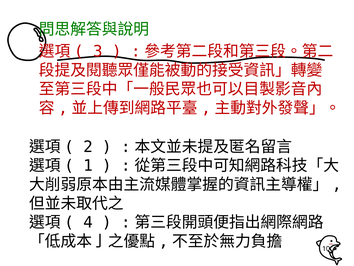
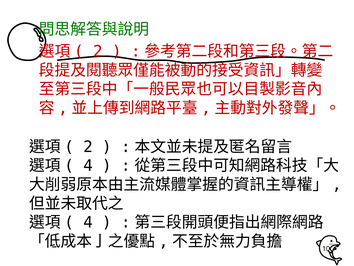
3: 3 -> 2 (98, 51)
1: 1 -> 4 (88, 165)
